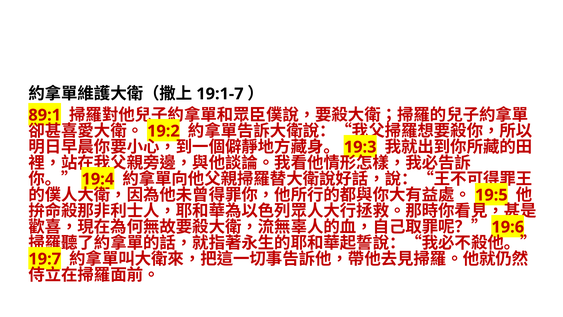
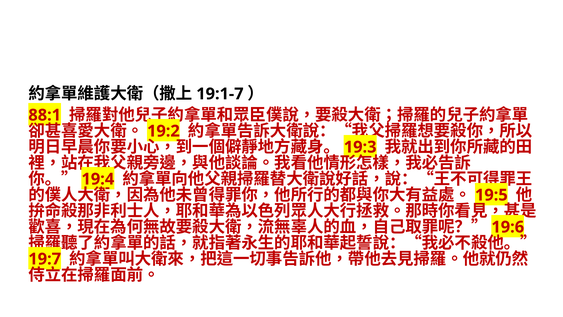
89:1: 89:1 -> 88:1 (45, 115)
